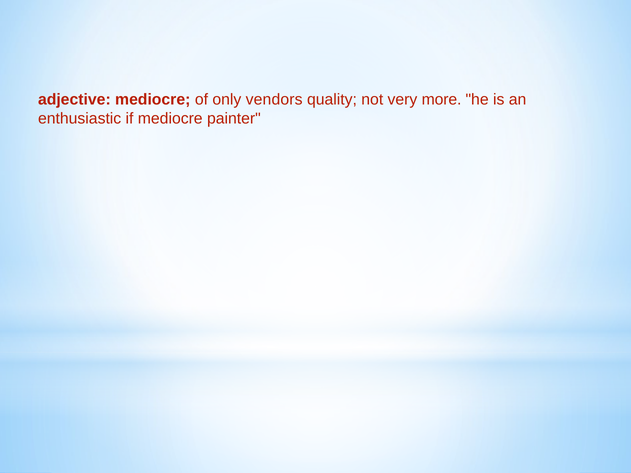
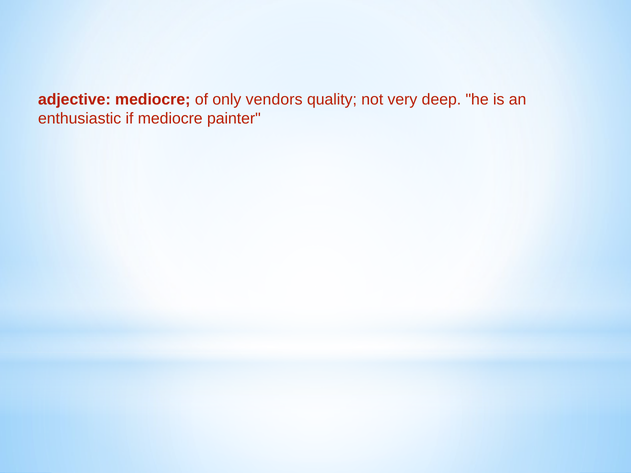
more: more -> deep (441, 100)
